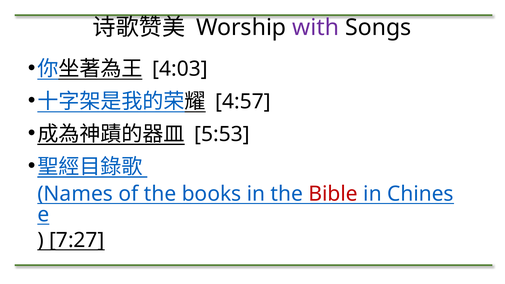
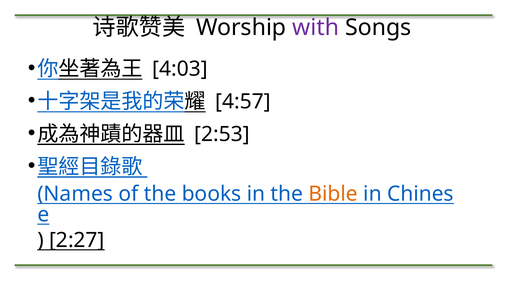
5:53: 5:53 -> 2:53 (222, 134)
Bible colour: red -> orange (333, 194)
7:27: 7:27 -> 2:27 (77, 240)
